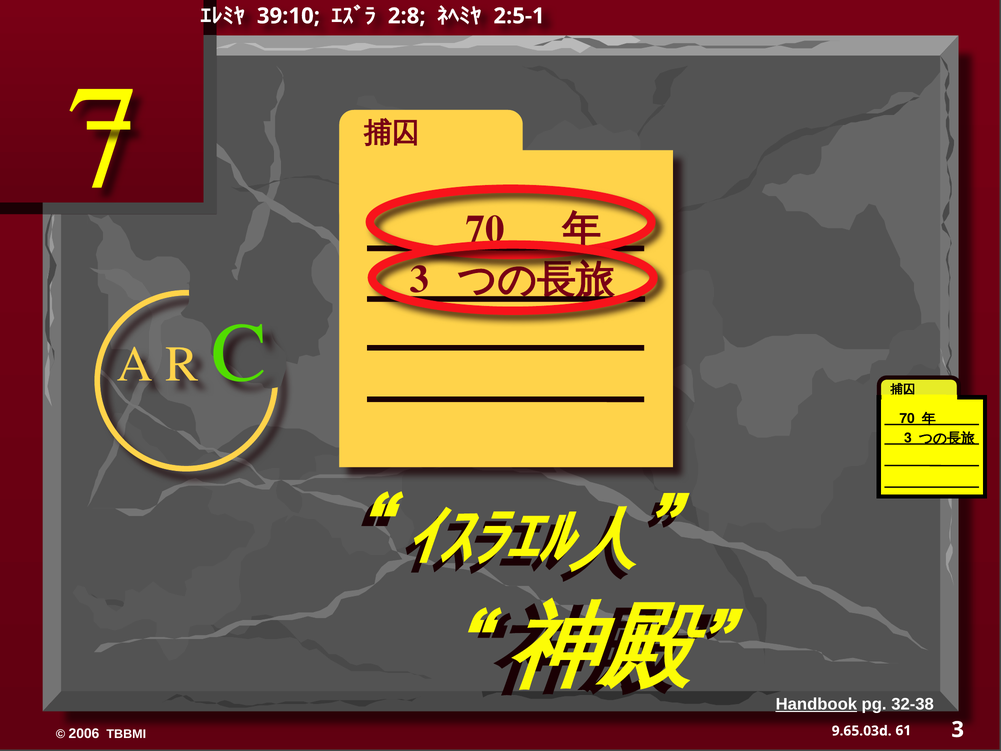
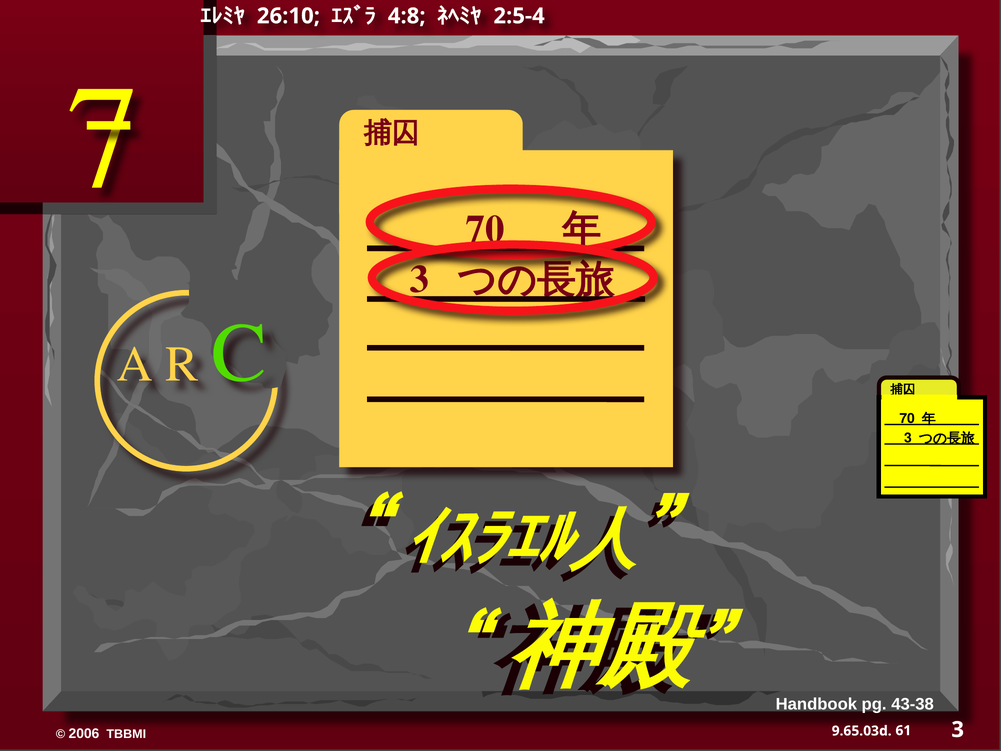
39:10: 39:10 -> 26:10 (288, 16)
2:8: 2:8 -> 4:8 (407, 16)
2:5-1: 2:5-1 -> 2:5-4 (519, 16)
Handbook underline: present -> none (816, 704)
32-38: 32-38 -> 43-38 (913, 704)
